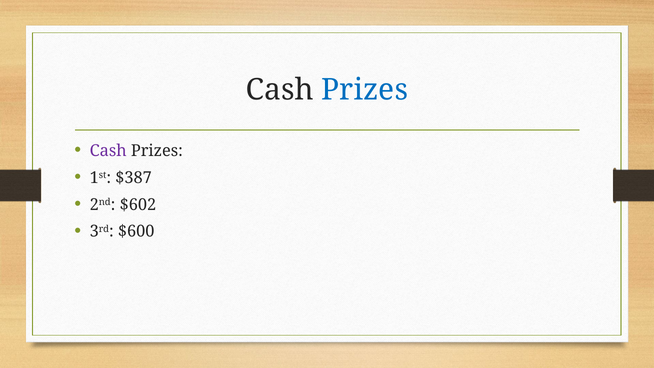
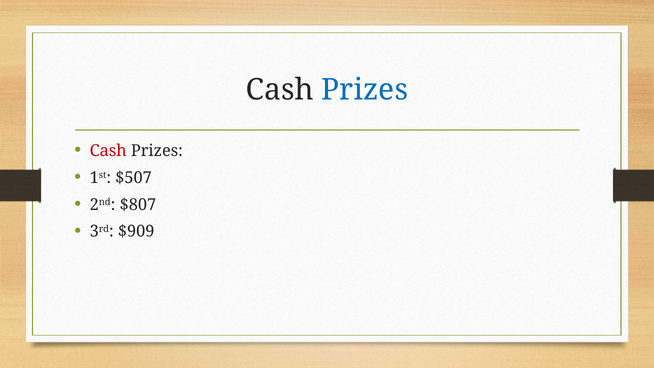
Cash colour: purple -> red (108, 151)
$387: $387 -> $507 (134, 178)
$602: $602 -> $807 (138, 205)
$600: $600 -> $909 (136, 232)
